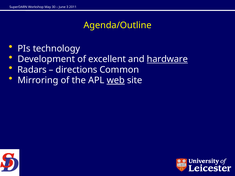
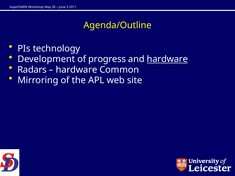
excellent: excellent -> progress (107, 59)
directions: directions -> hardware (76, 70)
web underline: present -> none (116, 80)
